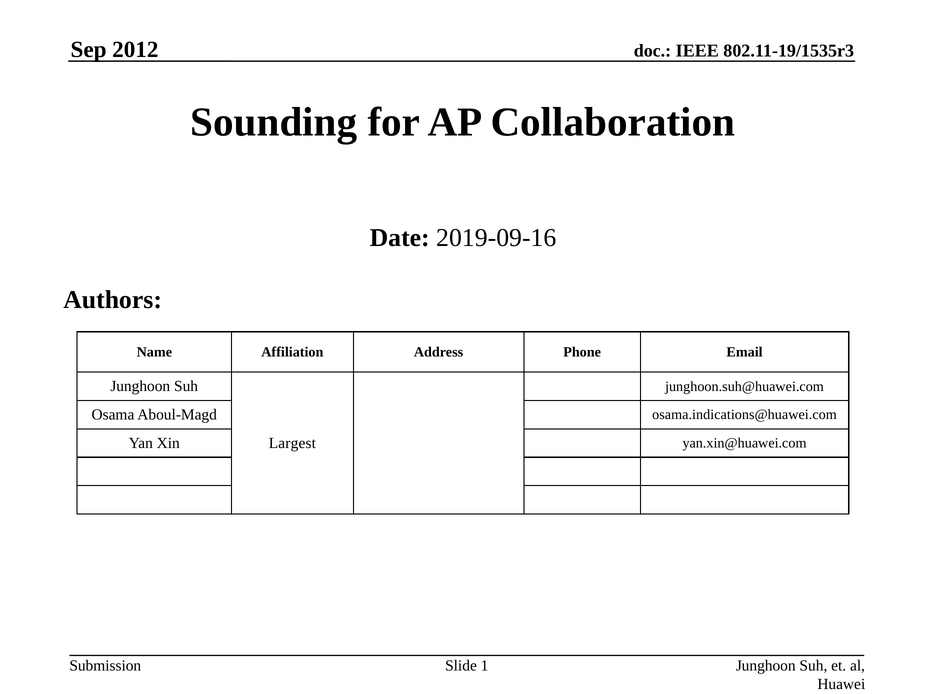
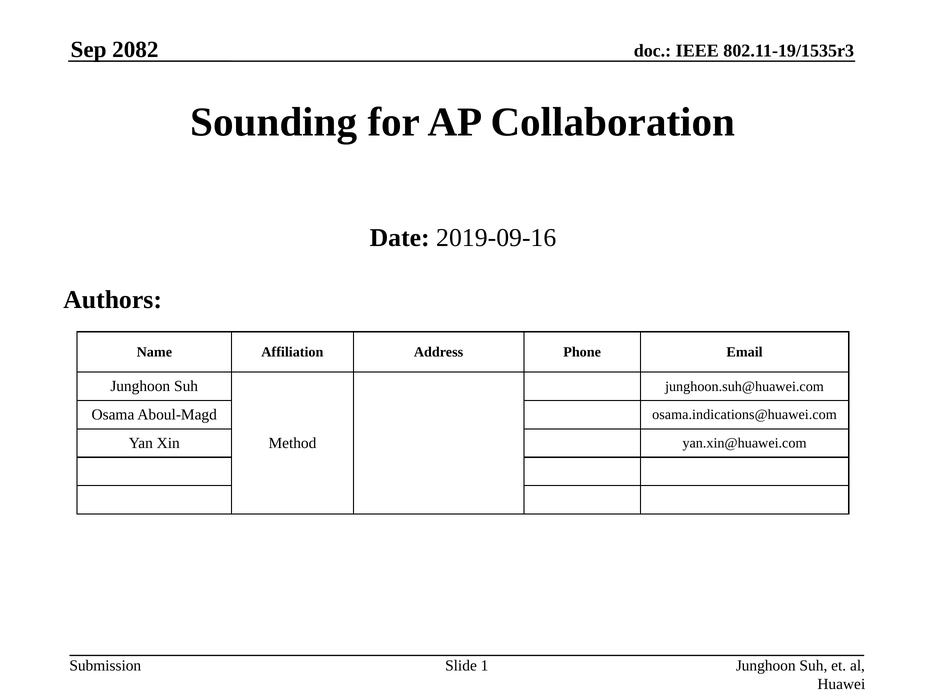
2012: 2012 -> 2082 (135, 49)
Largest: Largest -> Method (292, 443)
